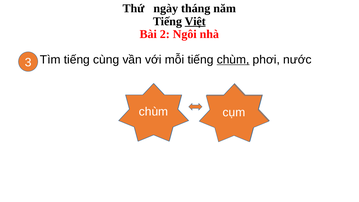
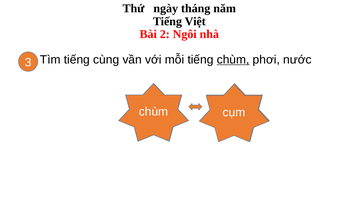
Việt underline: present -> none (195, 21)
